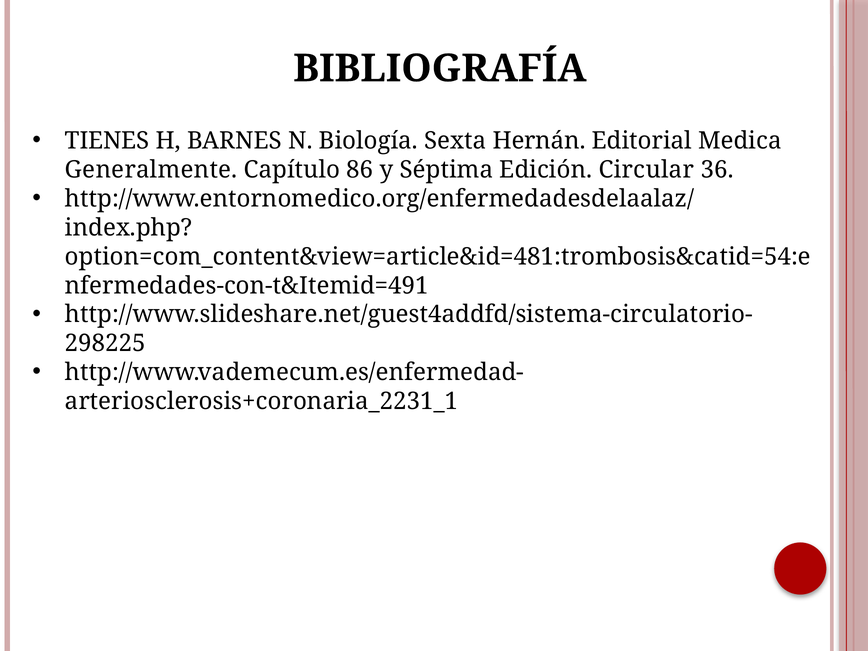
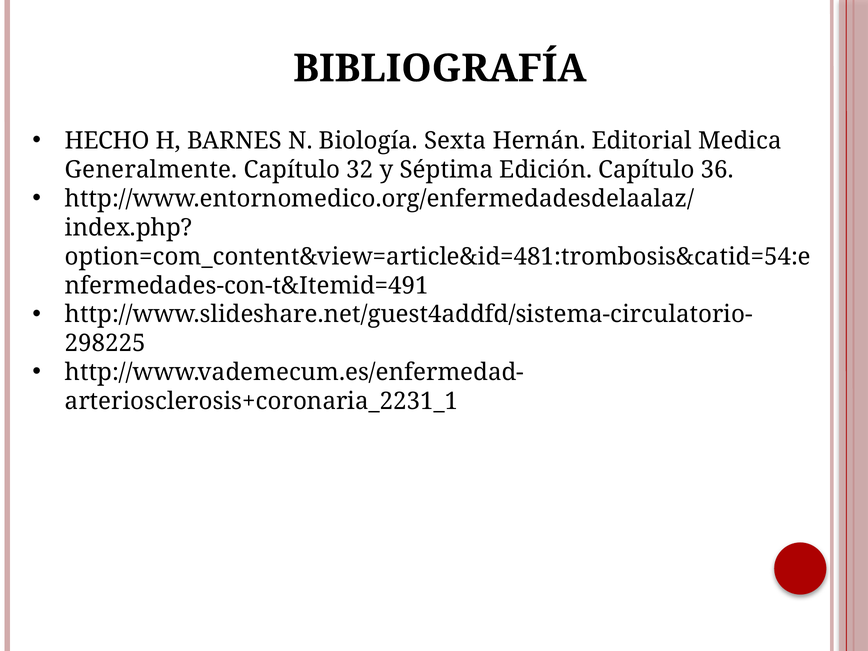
TIENES: TIENES -> HECHO (107, 141)
86: 86 -> 32 (360, 170)
Edición Circular: Circular -> Capítulo (647, 170)
